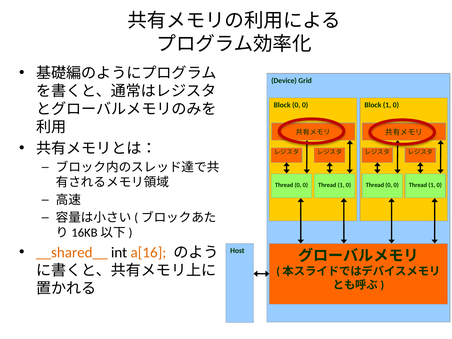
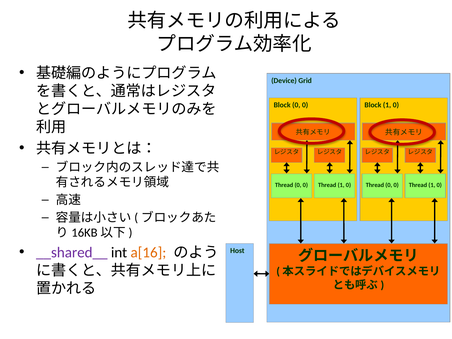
__shared__ colour: orange -> purple (72, 252)
